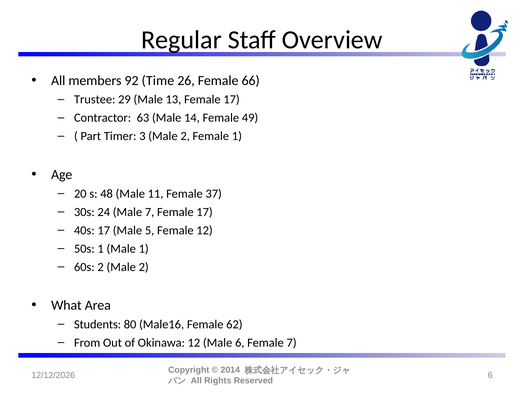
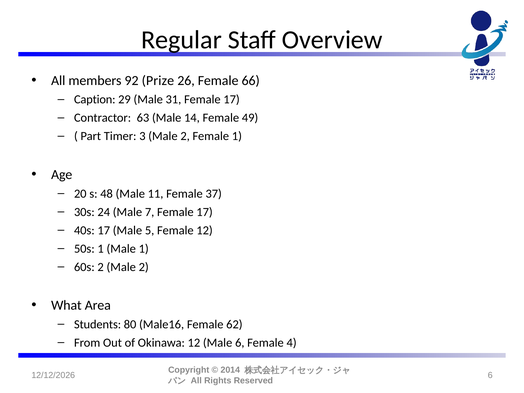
Time: Time -> Prize (158, 80)
Trustee: Trustee -> Caption (95, 100)
13: 13 -> 31 (173, 100)
Female 7: 7 -> 4 (292, 343)
